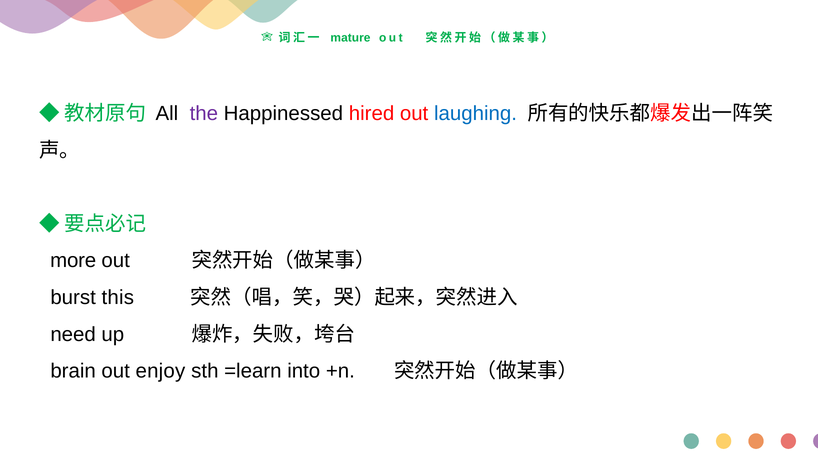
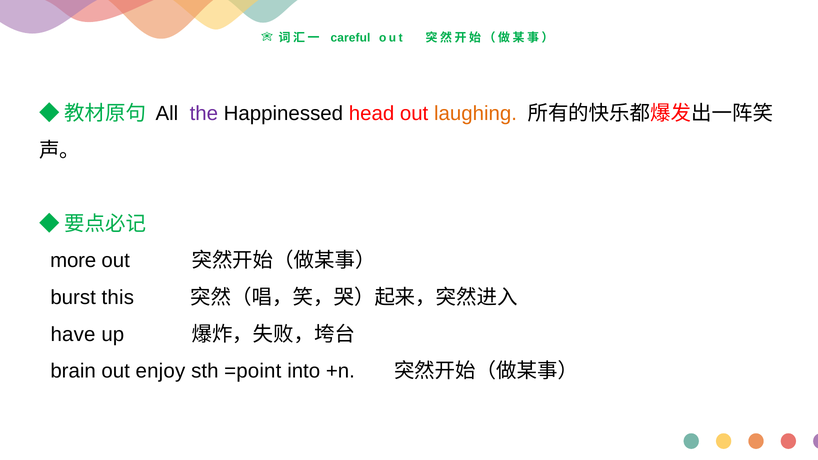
mature: mature -> careful (350, 38)
hired: hired -> head (372, 114)
laughing colour: blue -> orange (475, 114)
need: need -> have (73, 334)
=learn: =learn -> =point (253, 371)
